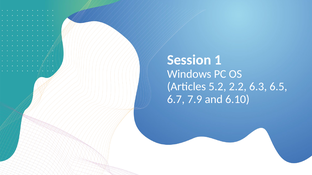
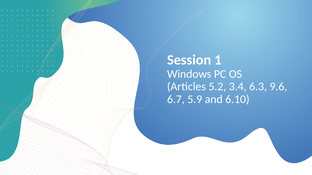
2.2: 2.2 -> 3.4 (238, 87)
6.5: 6.5 -> 9.6 (278, 87)
7.9: 7.9 -> 5.9 (195, 100)
